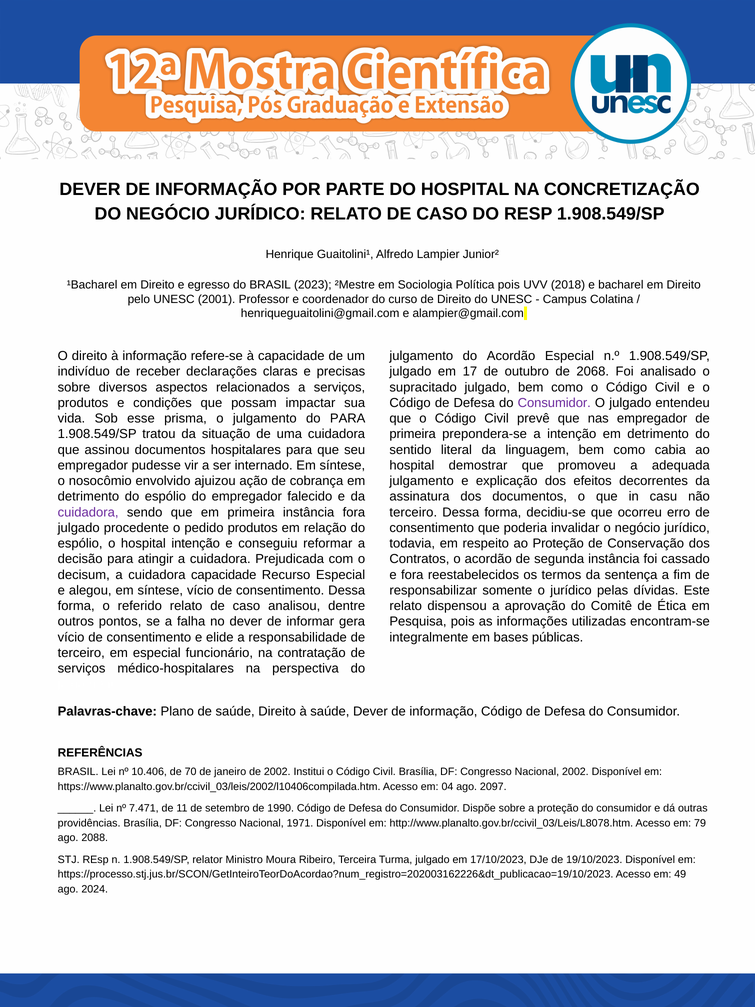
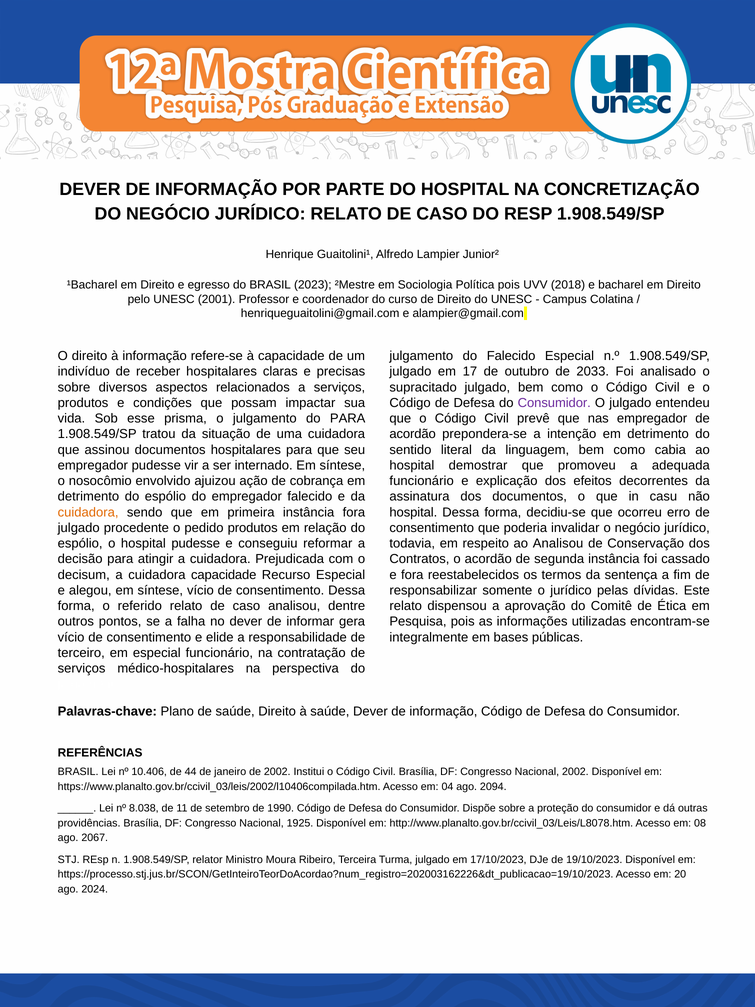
do Acordão: Acordão -> Falecido (511, 356)
receber declarações: declarações -> hospitalares (222, 372)
2068: 2068 -> 2033 (593, 372)
primeira: primeira -> acordão (413, 434)
julgamento: julgamento -> funcionário (422, 481)
cuidadora colour: purple -> orange (88, 512)
terceiro: terceiro -> hospital (413, 512)
hospital intenção: intenção -> pudesse (196, 543)
ao Proteção: Proteção -> Analisou (558, 543)
70: 70 -> 44 (191, 772)
2097: 2097 -> 2094 (493, 786)
7.471: 7.471 -> 8.038 (144, 808)
1971: 1971 -> 1925 (300, 823)
79: 79 -> 08 (700, 823)
2088: 2088 -> 2067 (95, 838)
49: 49 -> 20 (680, 874)
